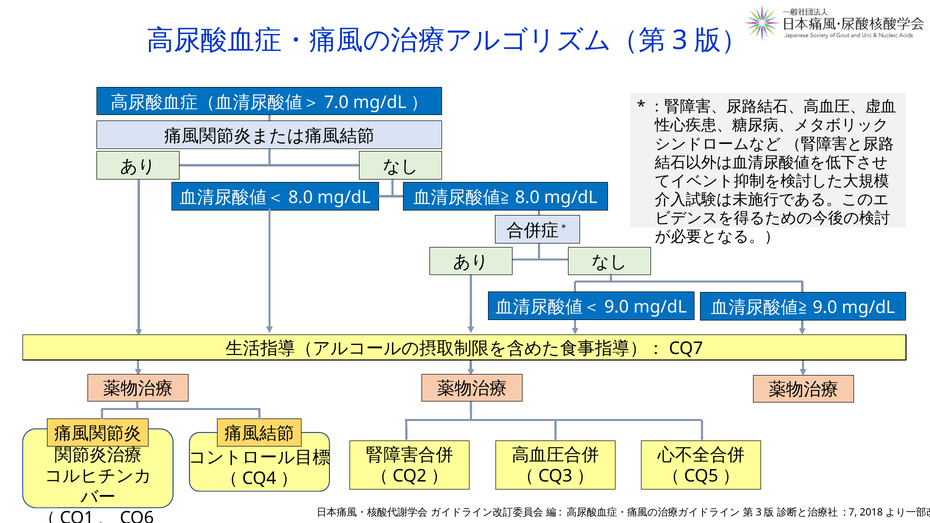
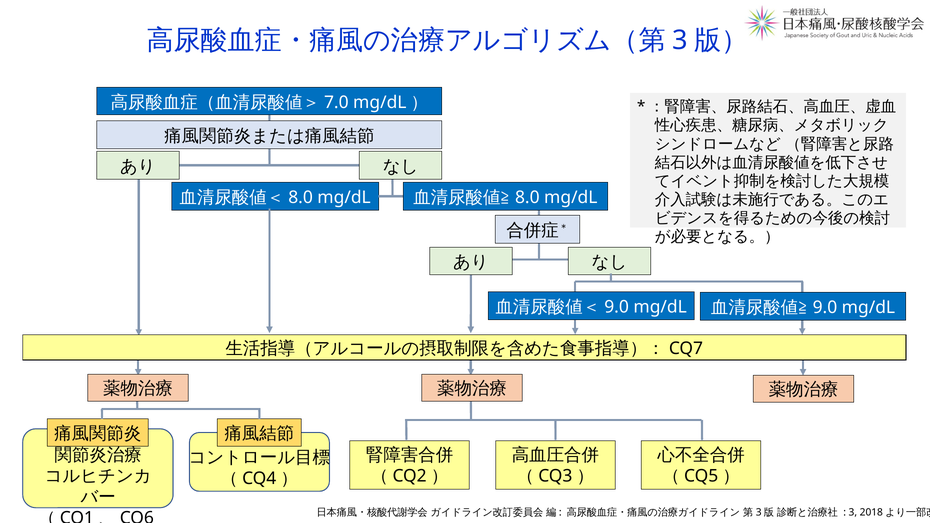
7: 7 -> 3 (853, 513)
